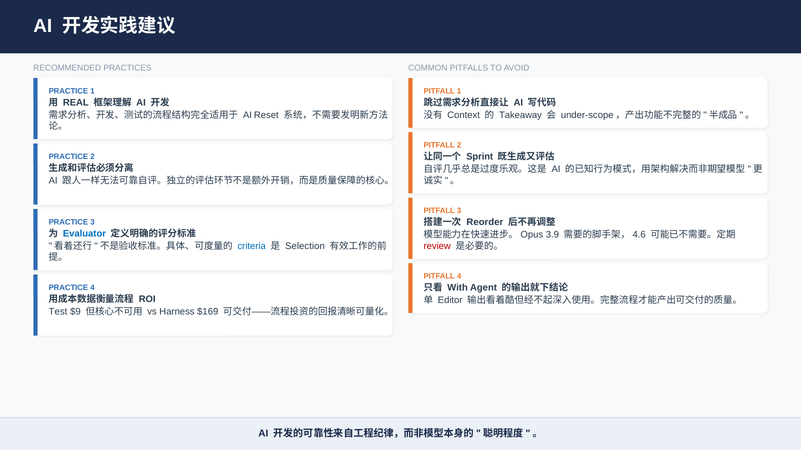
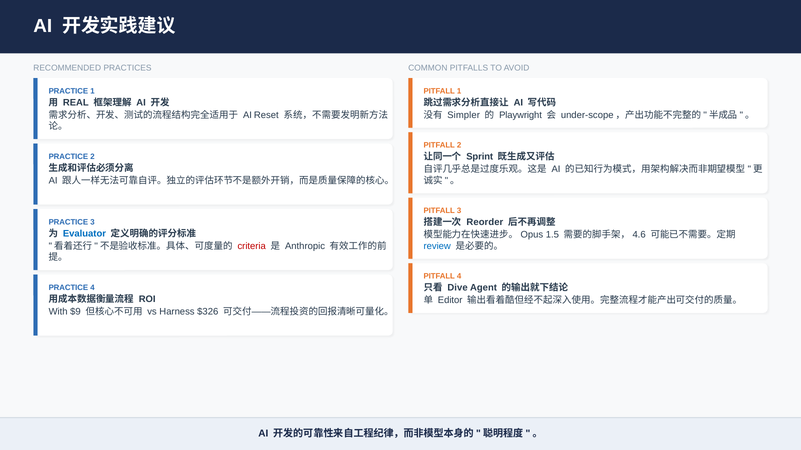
Context: Context -> Simpler (464, 115)
Takeaway: Takeaway -> Playwright (521, 115)
3.9: 3.9 -> 1.5 (552, 235)
criteria colour: blue -> red (252, 246)
Selection: Selection -> Anthropic (305, 246)
review colour: red -> blue (437, 246)
With: With -> Dive (458, 288)
Test: Test -> With (58, 312)
$169: $169 -> $326 (208, 312)
